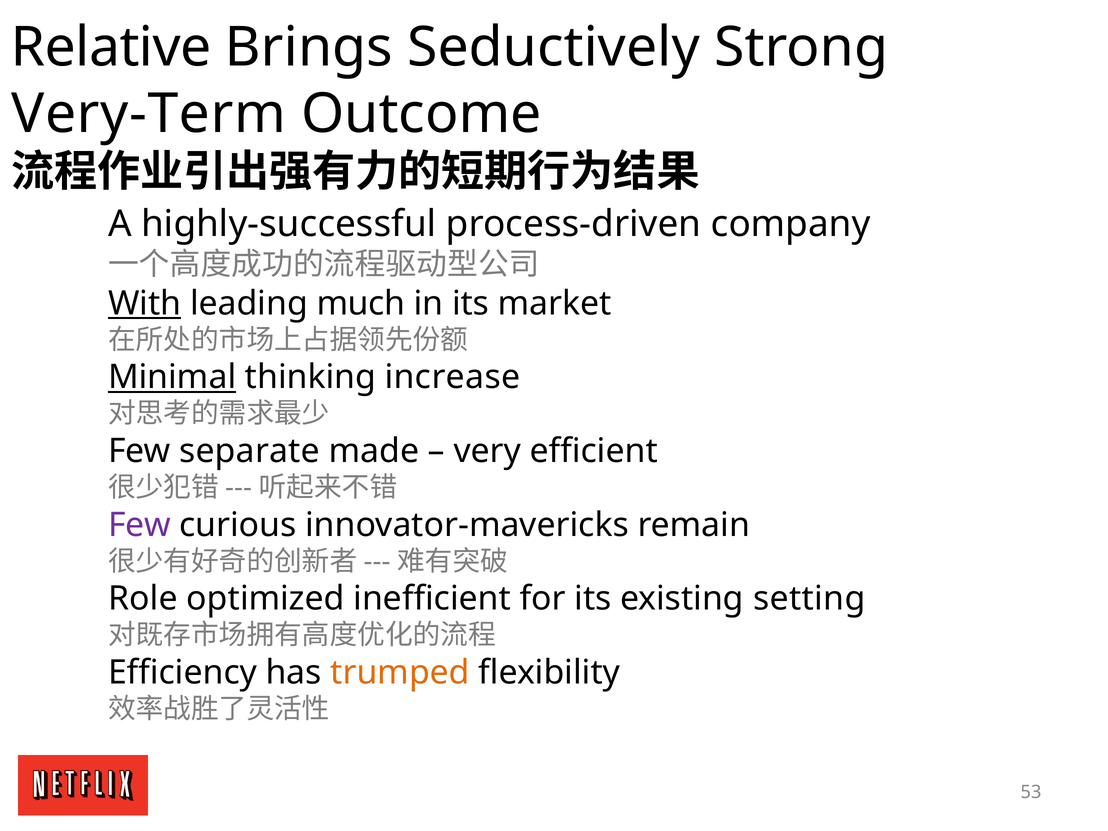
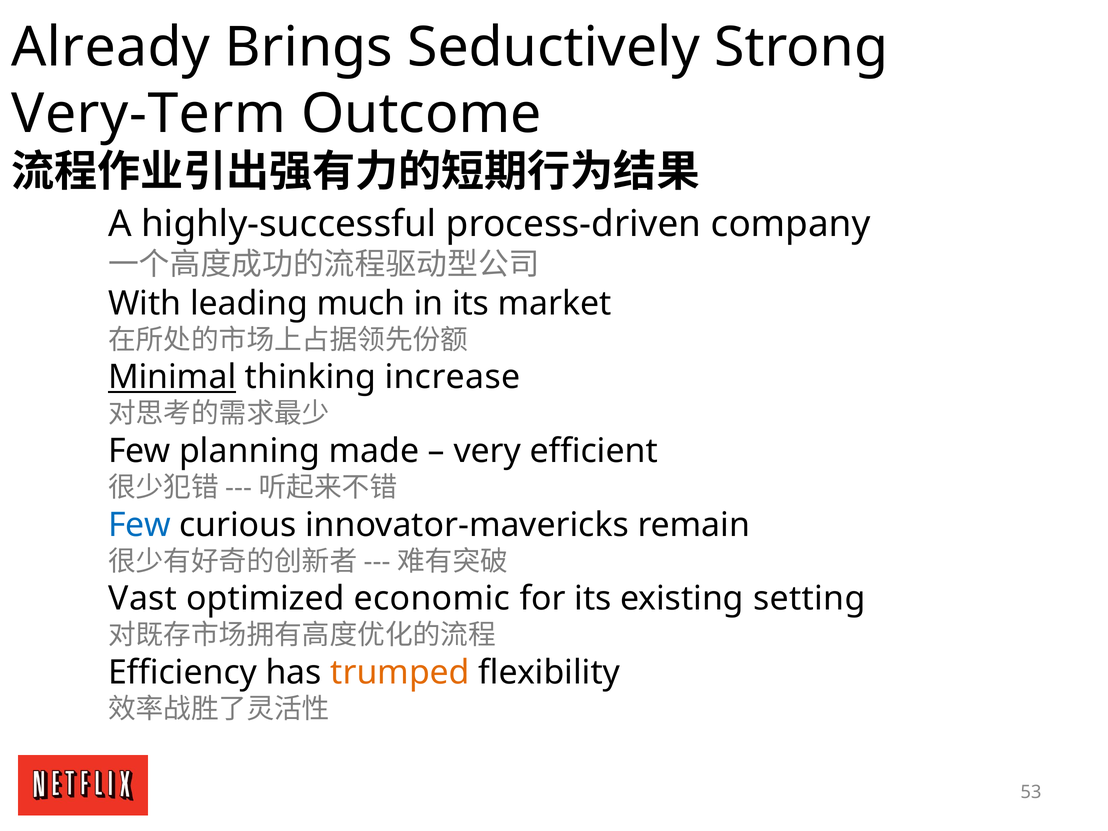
Relative: Relative -> Already (111, 47)
With underline: present -> none (145, 303)
separate: separate -> planning (250, 451)
Few colour: purple -> blue (139, 525)
Role: Role -> Vast (143, 599)
inefficient: inefficient -> economic (432, 599)
